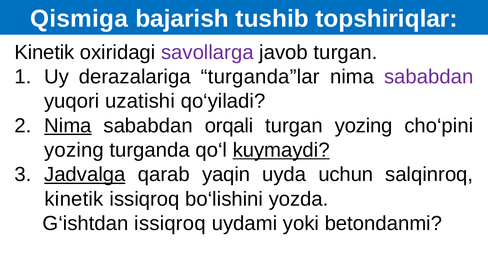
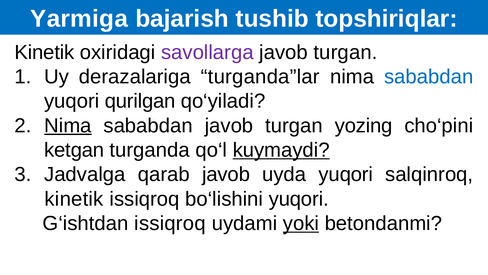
Qismiga: Qismiga -> Yarmiga (79, 19)
sababdan colour: purple -> blue (429, 77)
uzatishi: uzatishi -> qurilgan (140, 101)
sababdan orqali: orqali -> javob (229, 125)
yozing: yozing -> ketgan (74, 150)
Jadvalga underline: present -> none (85, 174)
qarab yaqin: yaqin -> javob (226, 174)
uyda uchun: uchun -> yuqori (346, 174)
bo‘lishini yozda: yozda -> yuqori (299, 199)
yoki underline: none -> present (301, 223)
